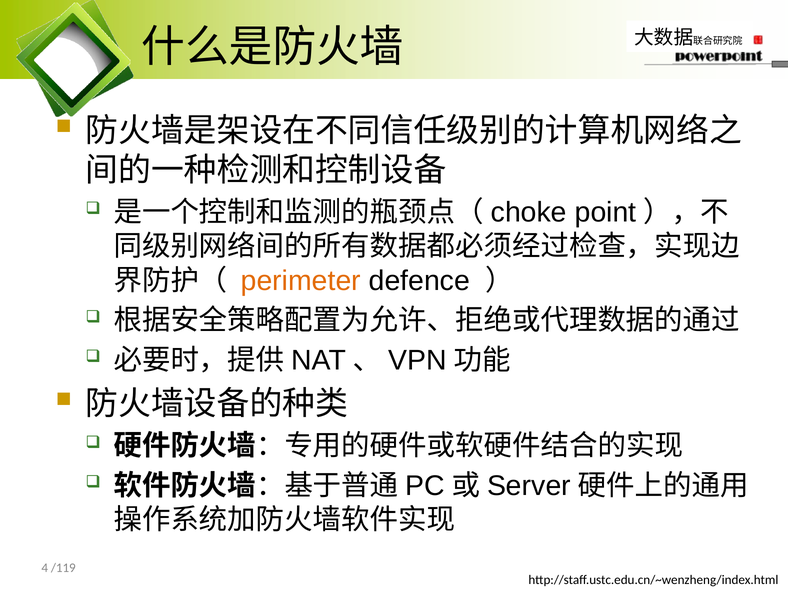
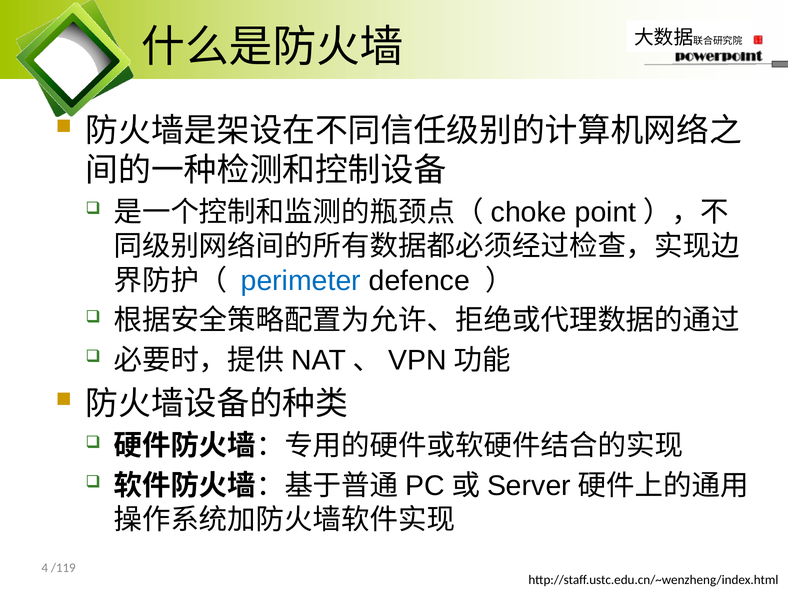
perimeter colour: orange -> blue (301, 281)
